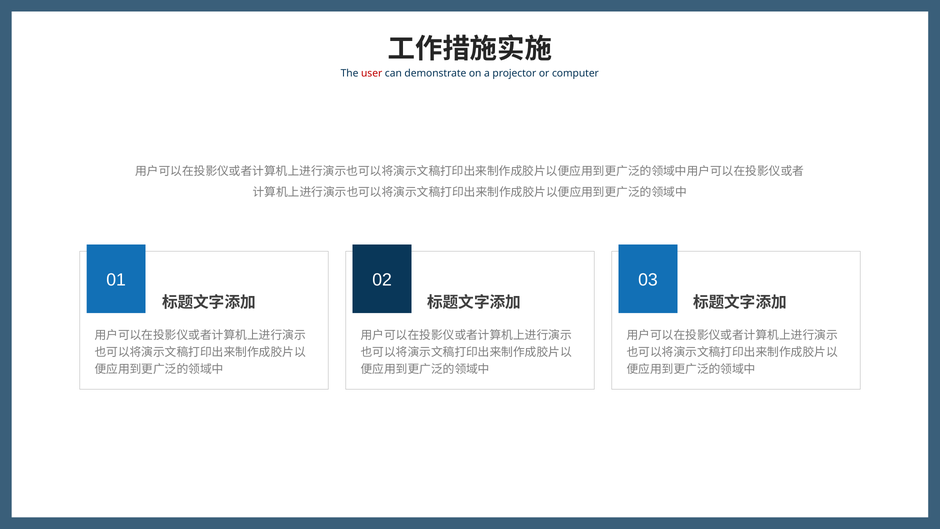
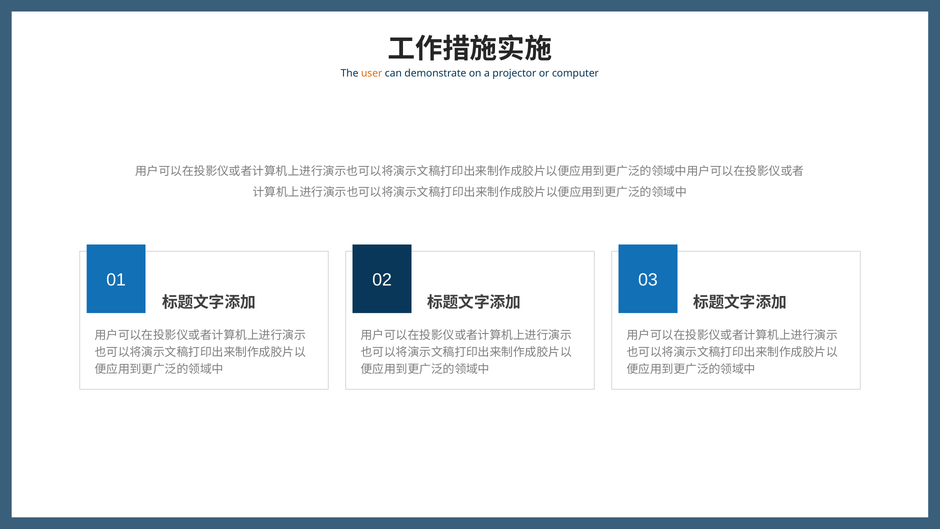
user colour: red -> orange (372, 73)
